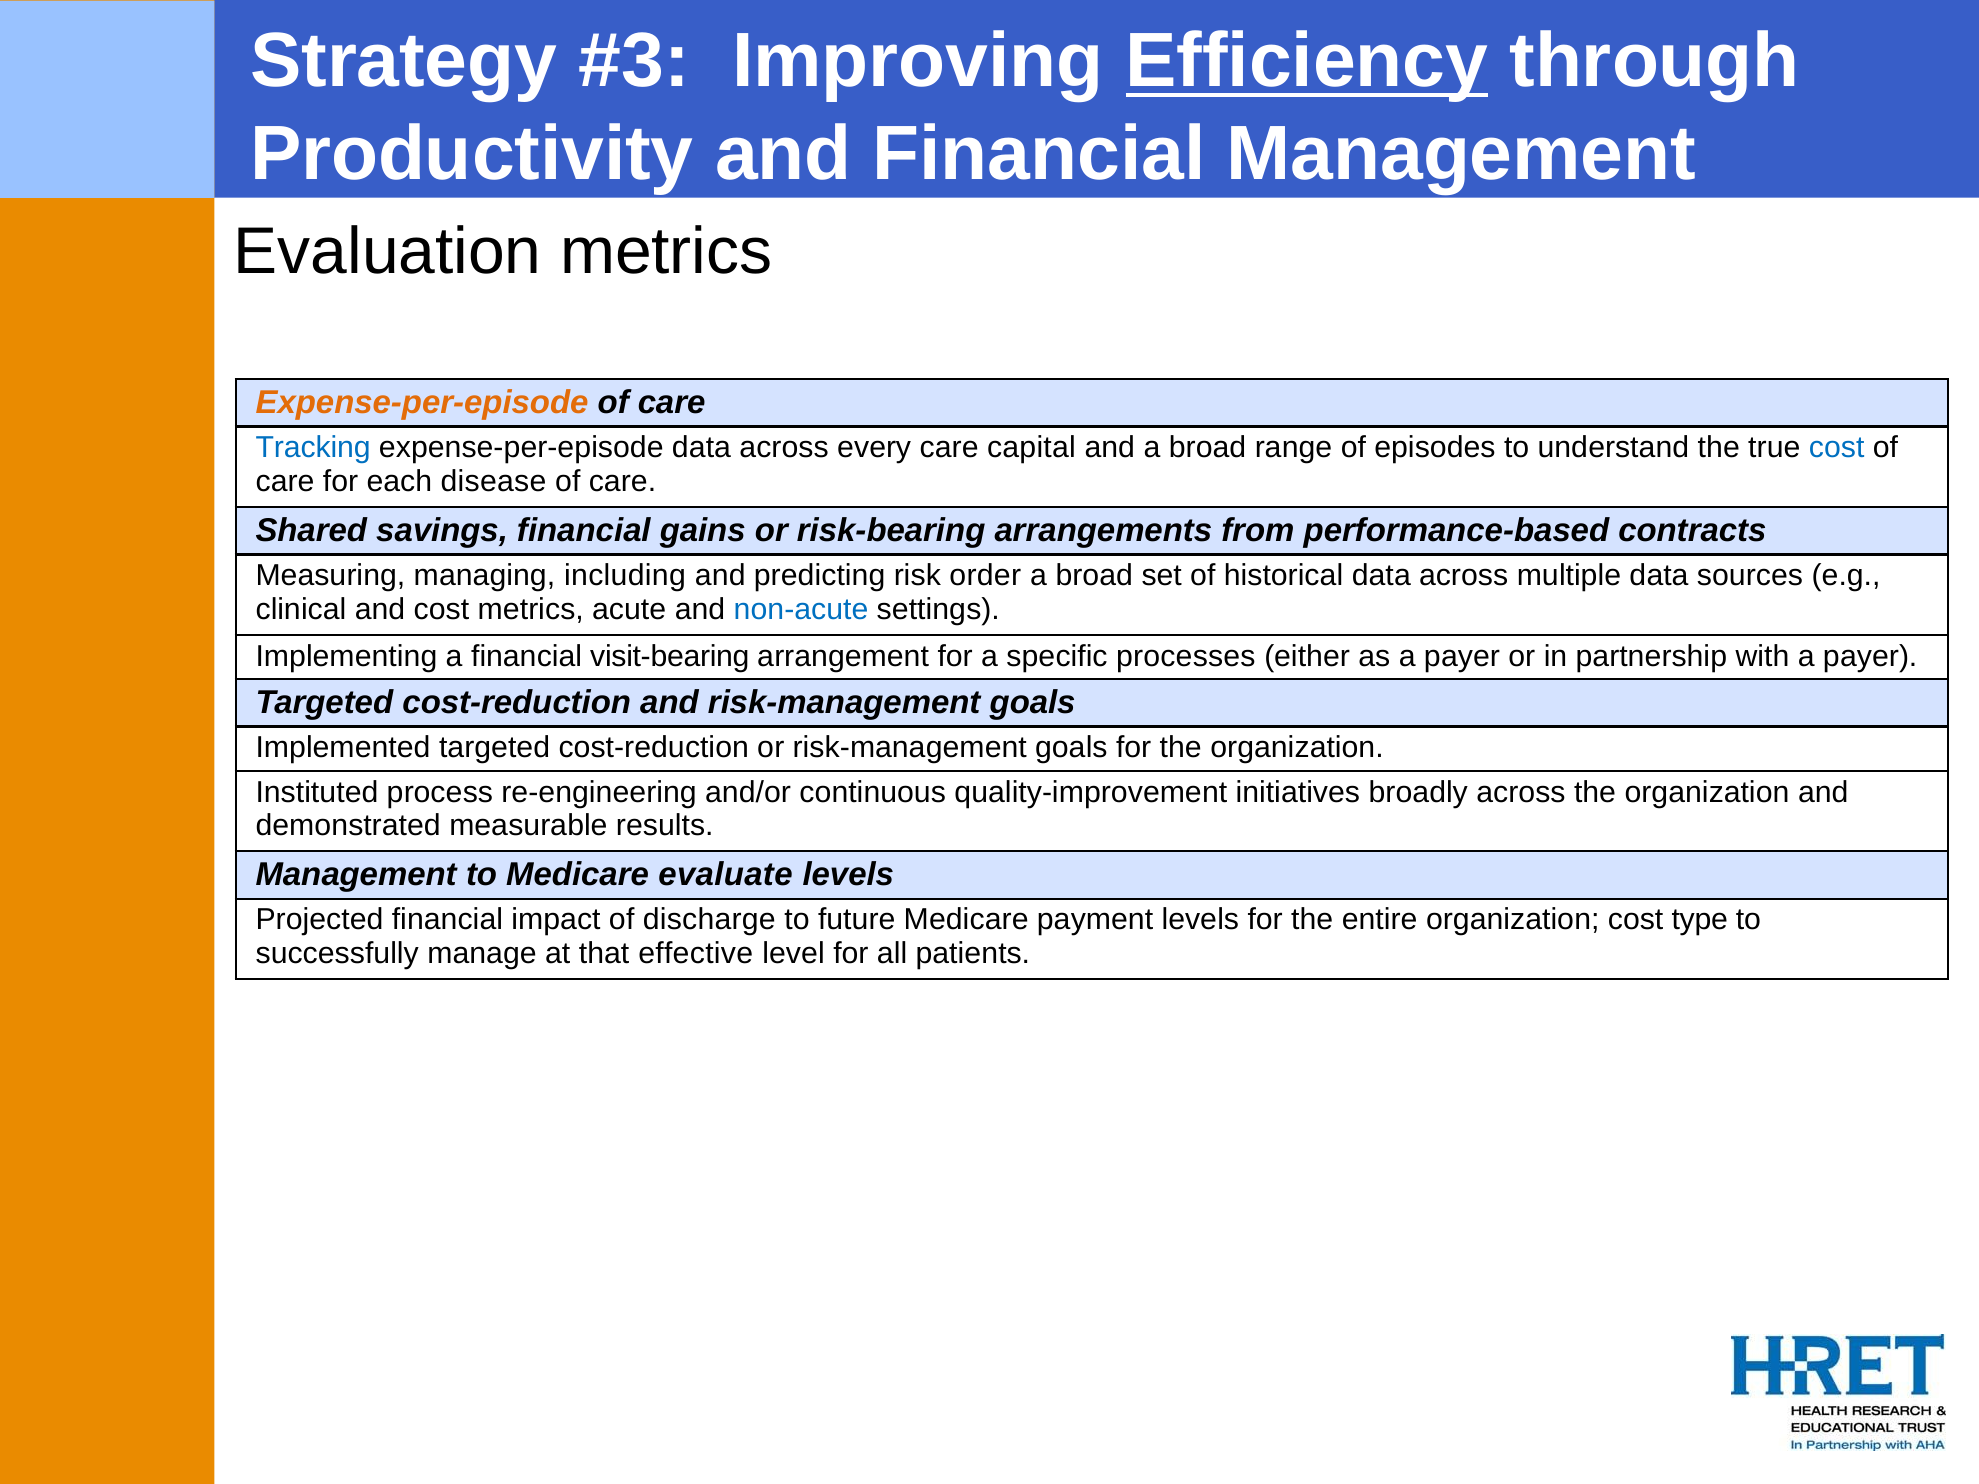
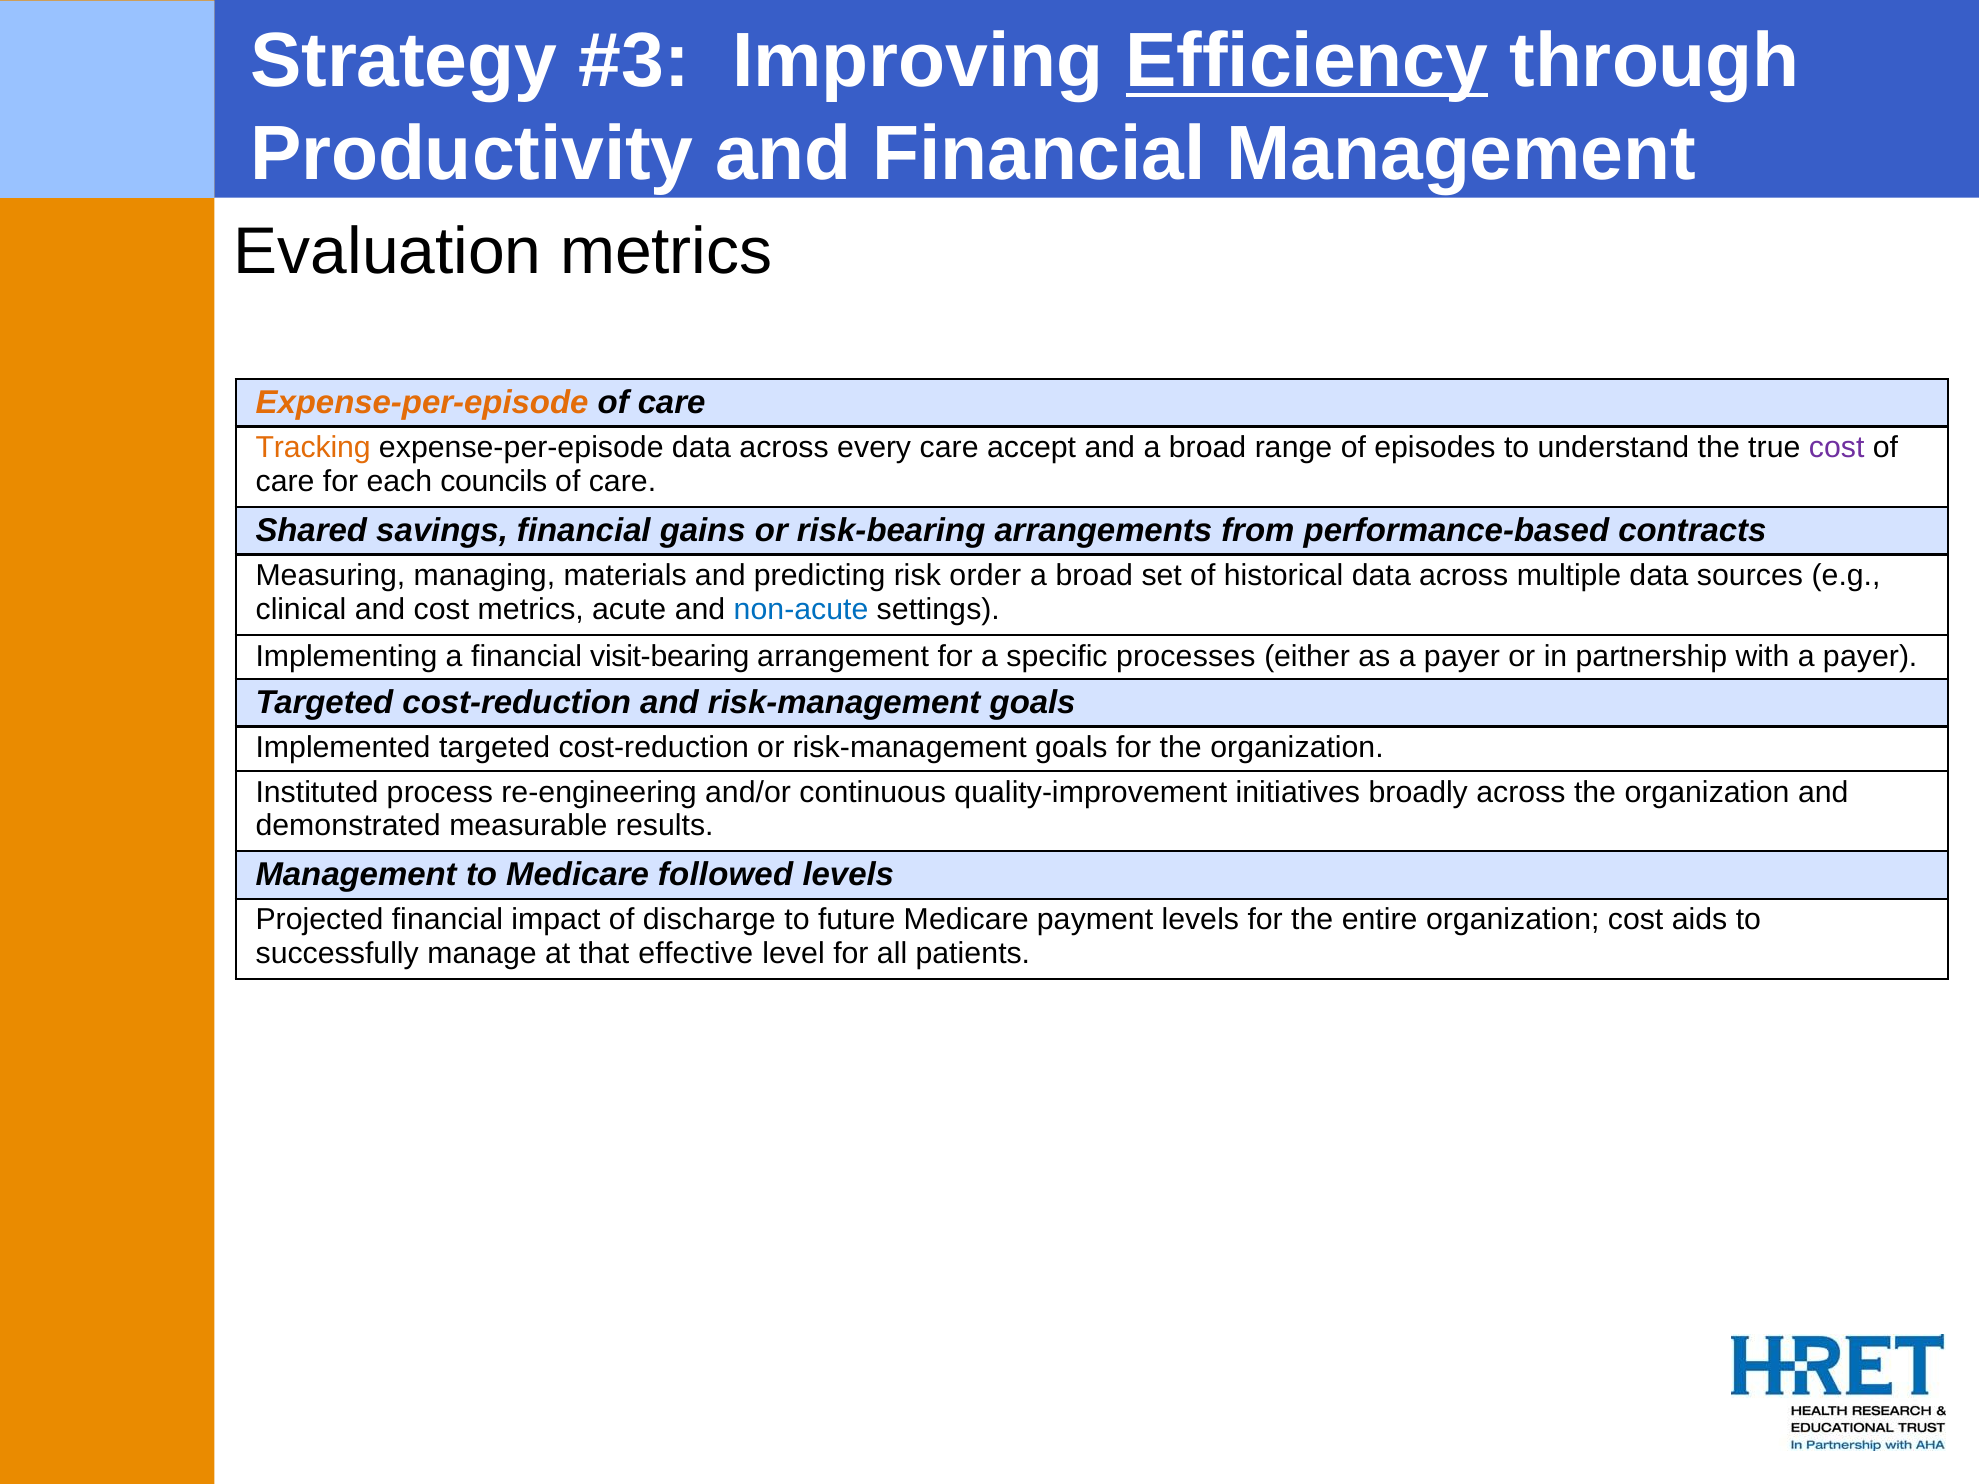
Tracking colour: blue -> orange (313, 448)
capital: capital -> accept (1032, 448)
cost colour: blue -> purple (1837, 448)
disease: disease -> councils (494, 482)
including: including -> materials (625, 576)
evaluate: evaluate -> followed (726, 874)
type: type -> aids (1700, 920)
